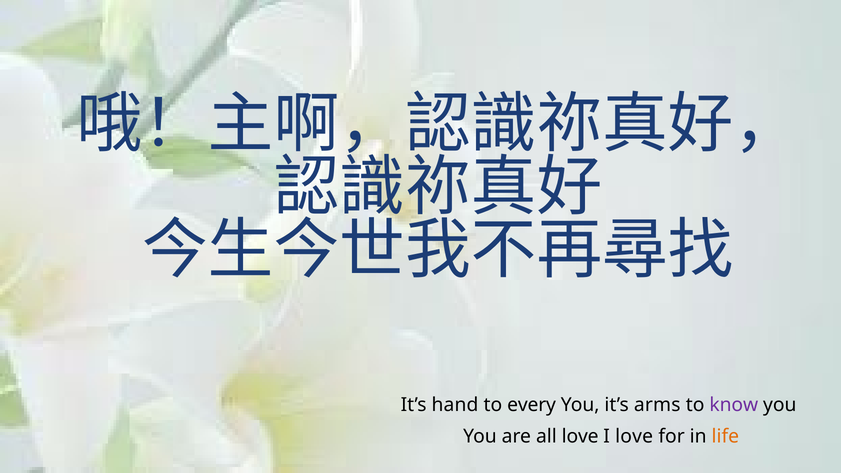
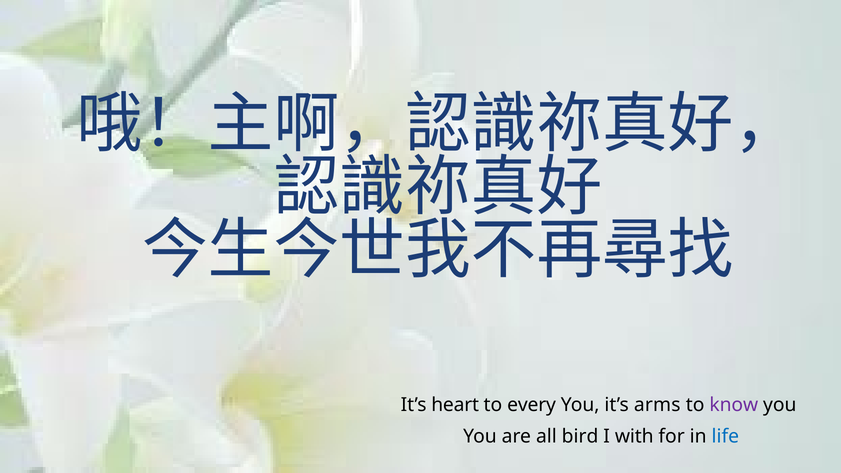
hand: hand -> heart (455, 405)
all love: love -> bird (580, 436)
I love: love -> with (634, 436)
life colour: orange -> blue (725, 436)
